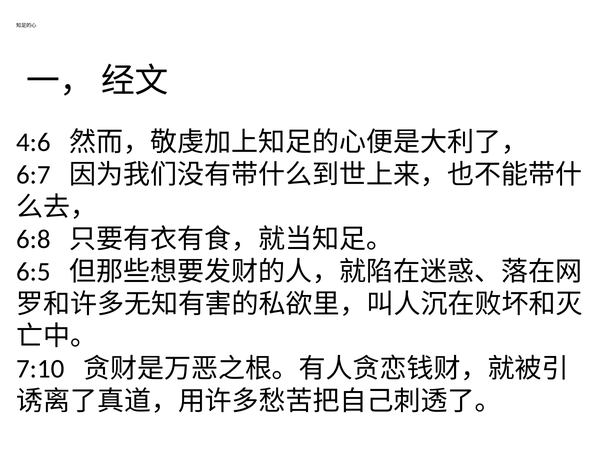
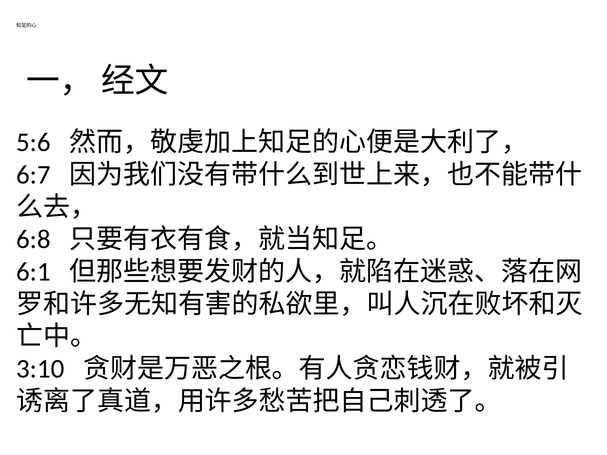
4:6: 4:6 -> 5:6 (33, 142)
6:5: 6:5 -> 6:1 (33, 272)
7:10: 7:10 -> 3:10 (40, 369)
